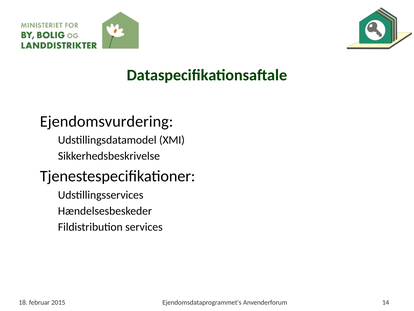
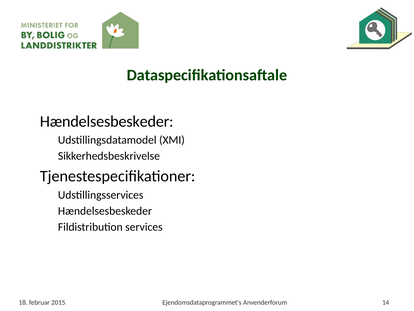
Ejendomsvurdering: Ejendomsvurdering -> Hændelsesbeskeder (107, 121)
